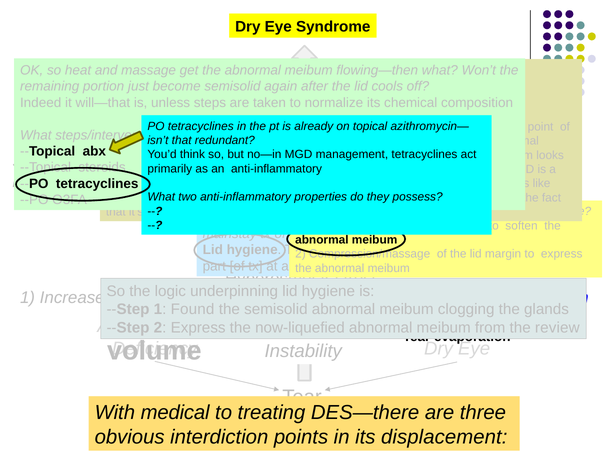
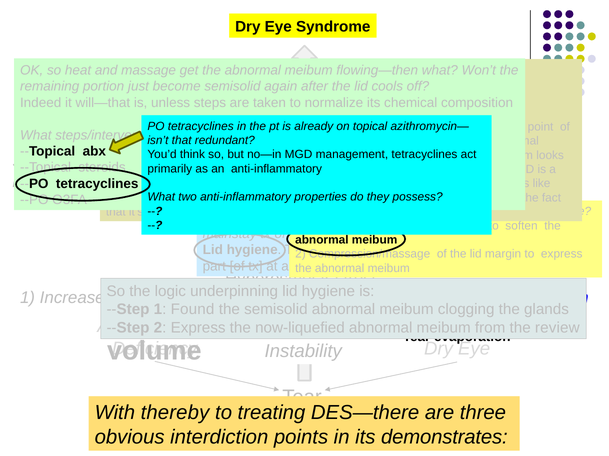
medical: medical -> thereby (175, 413)
displacement: displacement -> demonstrates (444, 438)
